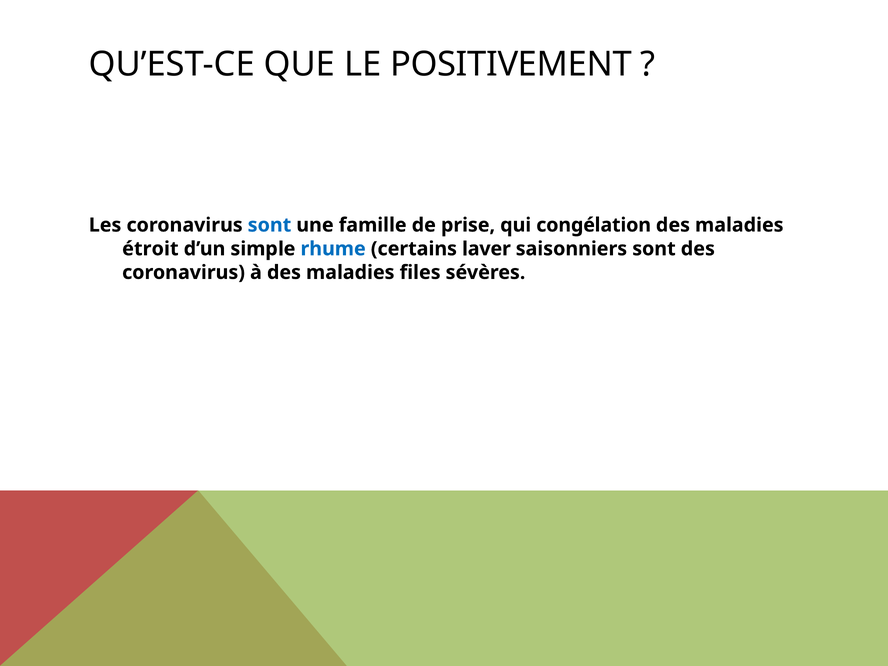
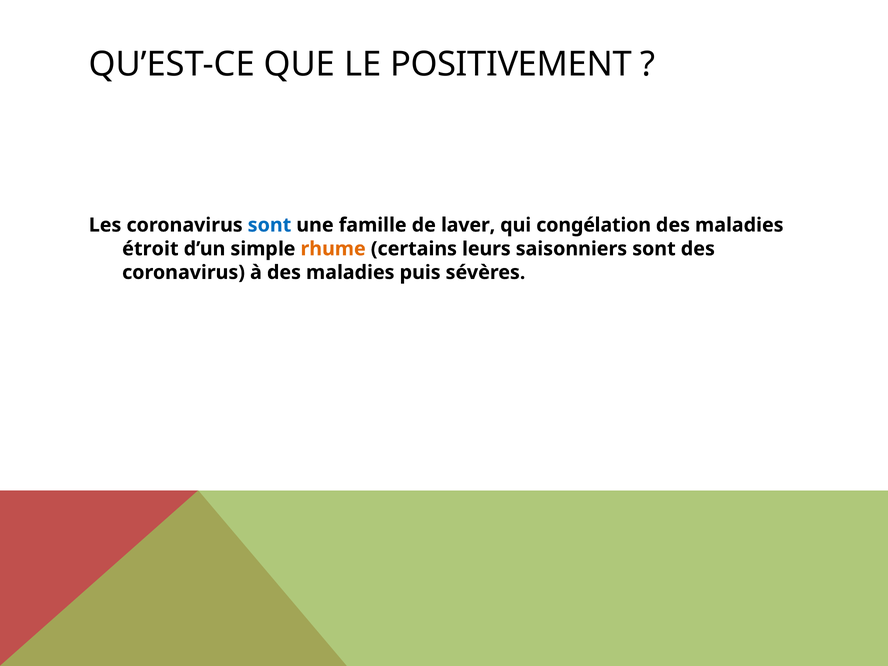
prise: prise -> laver (468, 225)
rhume colour: blue -> orange (333, 249)
laver: laver -> leurs (486, 249)
files: files -> puis (420, 272)
